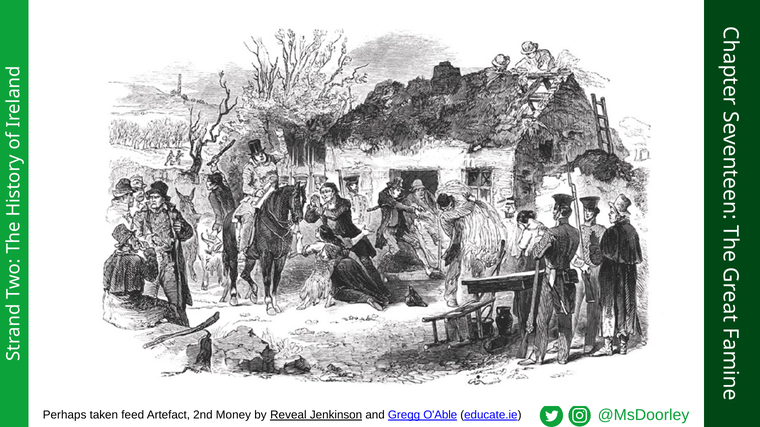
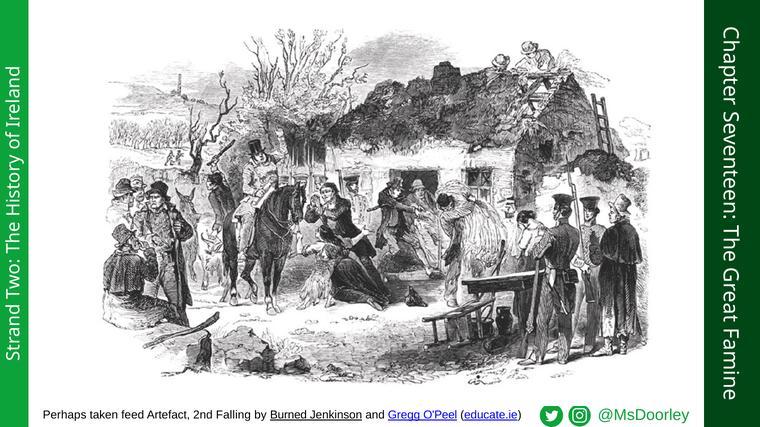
Money: Money -> Falling (233, 415)
Reveal: Reveal -> Burned (289, 415)
O'Able: O'Able -> O'Peel (440, 415)
